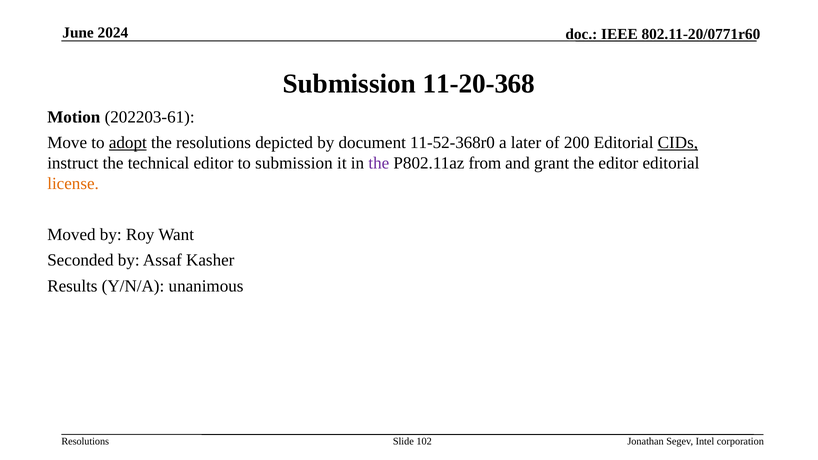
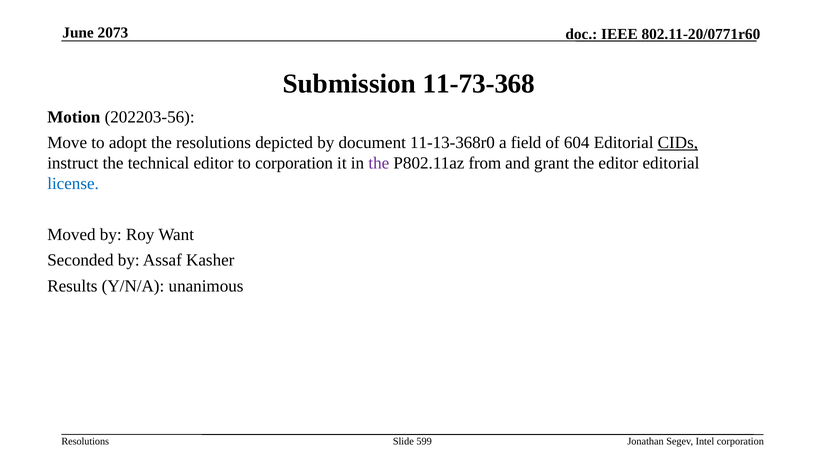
2024: 2024 -> 2073 (113, 33)
11-20-368: 11-20-368 -> 11-73-368 (479, 84)
202203-61: 202203-61 -> 202203-56 (150, 117)
adopt underline: present -> none (128, 143)
11-52-368r0: 11-52-368r0 -> 11-13-368r0 (452, 143)
later: later -> field (526, 143)
200: 200 -> 604 (577, 143)
to submission: submission -> corporation (294, 163)
license colour: orange -> blue (73, 184)
102: 102 -> 599 (424, 441)
